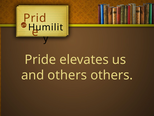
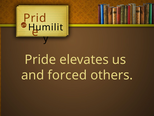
and others: others -> forced (67, 75)
